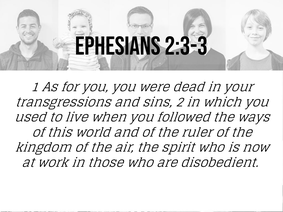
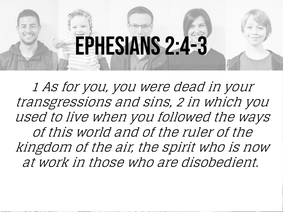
2:3-3: 2:3-3 -> 2:4-3 (186, 46)
